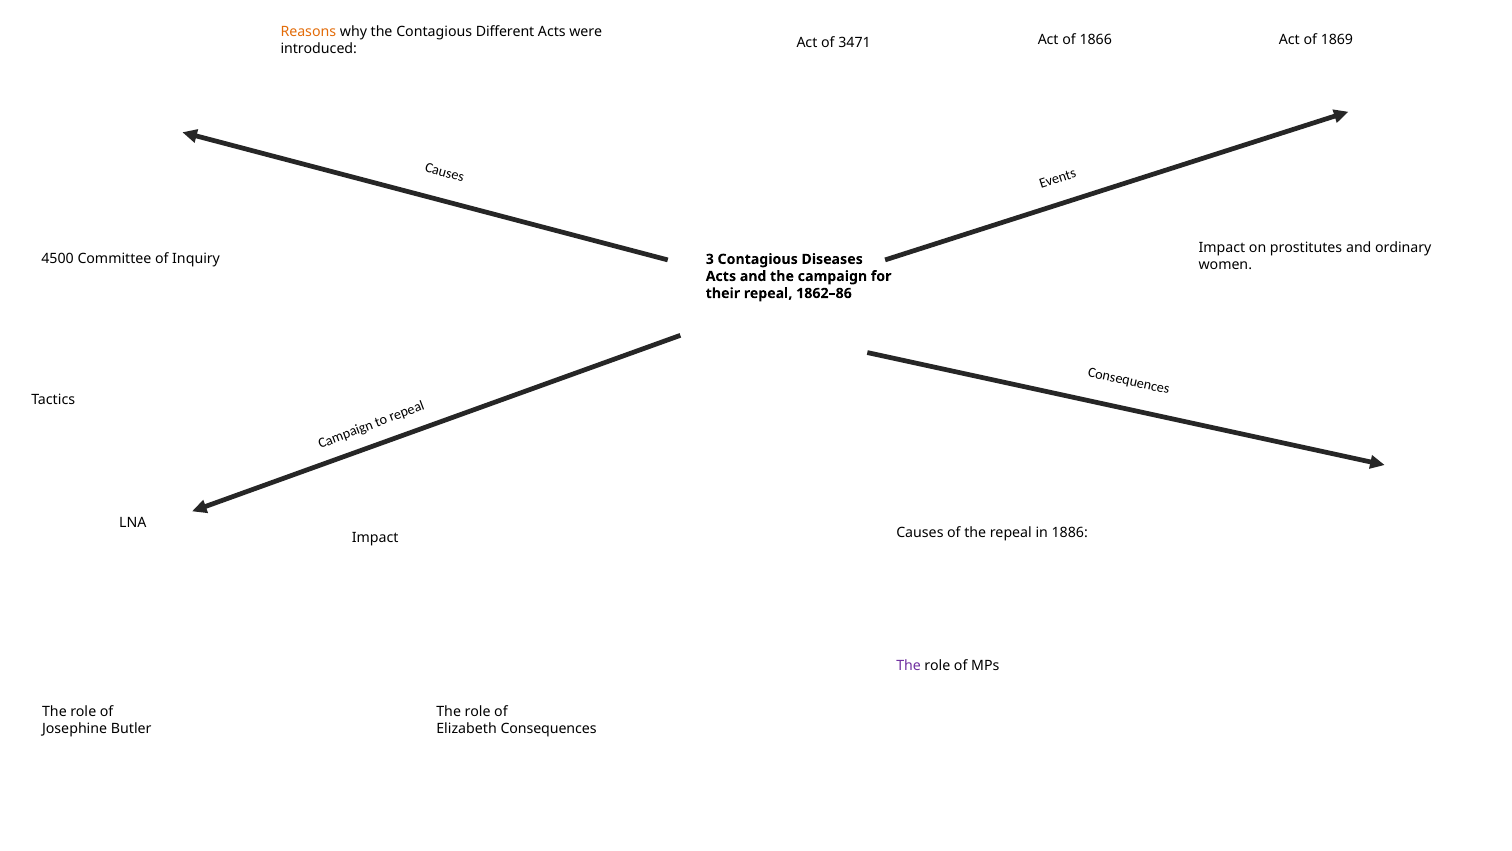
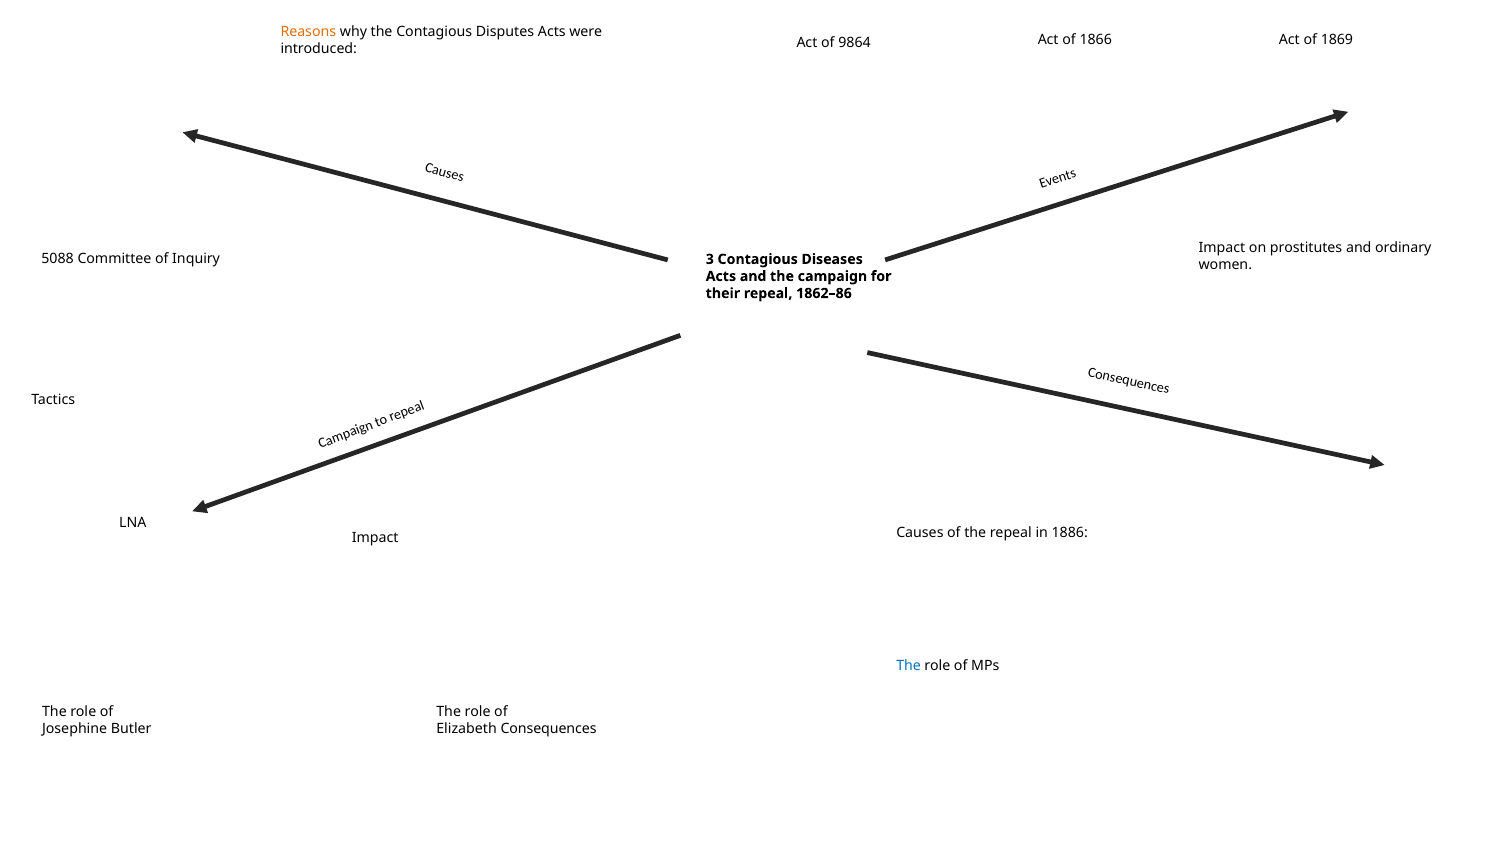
Different: Different -> Disputes (505, 31)
3471: 3471 -> 9864 (855, 43)
4500: 4500 -> 5088 (58, 259)
The colour: purple -> blue (909, 665)
